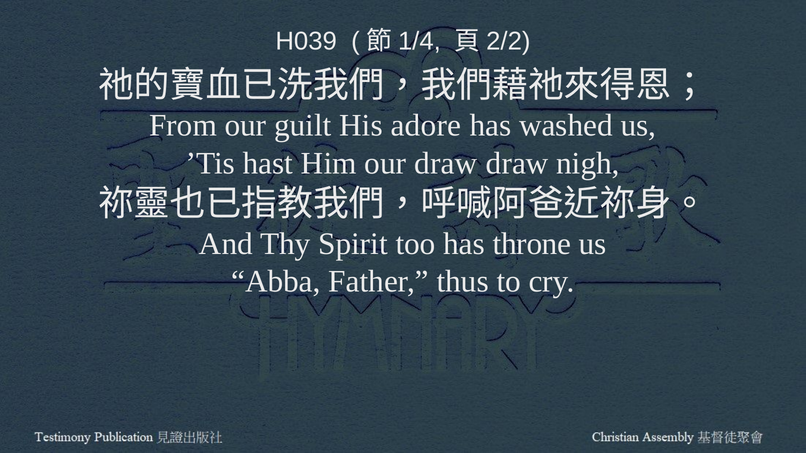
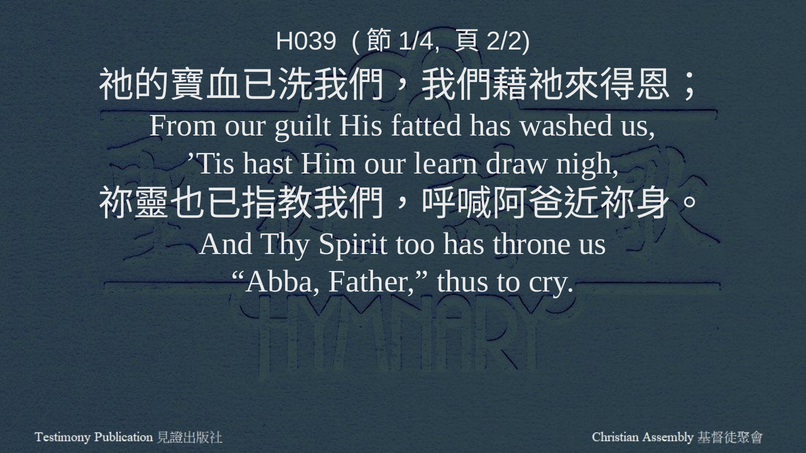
adore: adore -> fatted (426, 126)
our draw: draw -> learn (446, 163)
